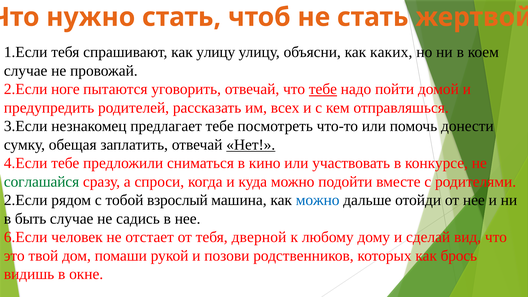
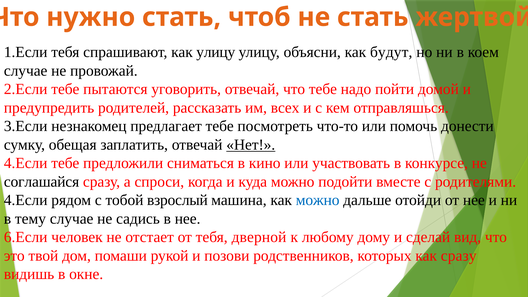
каких: каких -> будут (391, 52)
2.Если ноге: ноге -> тебе (65, 89)
тебе underline: present -> none (323, 89)
соглашайся colour: green -> black (42, 182)
2.Если: 2.Если -> 4.Если (26, 200)
быть: быть -> тему (31, 219)
как брось: брось -> сразу (459, 256)
